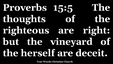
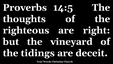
15:5: 15:5 -> 14:5 (63, 8)
herself: herself -> tidings (38, 53)
